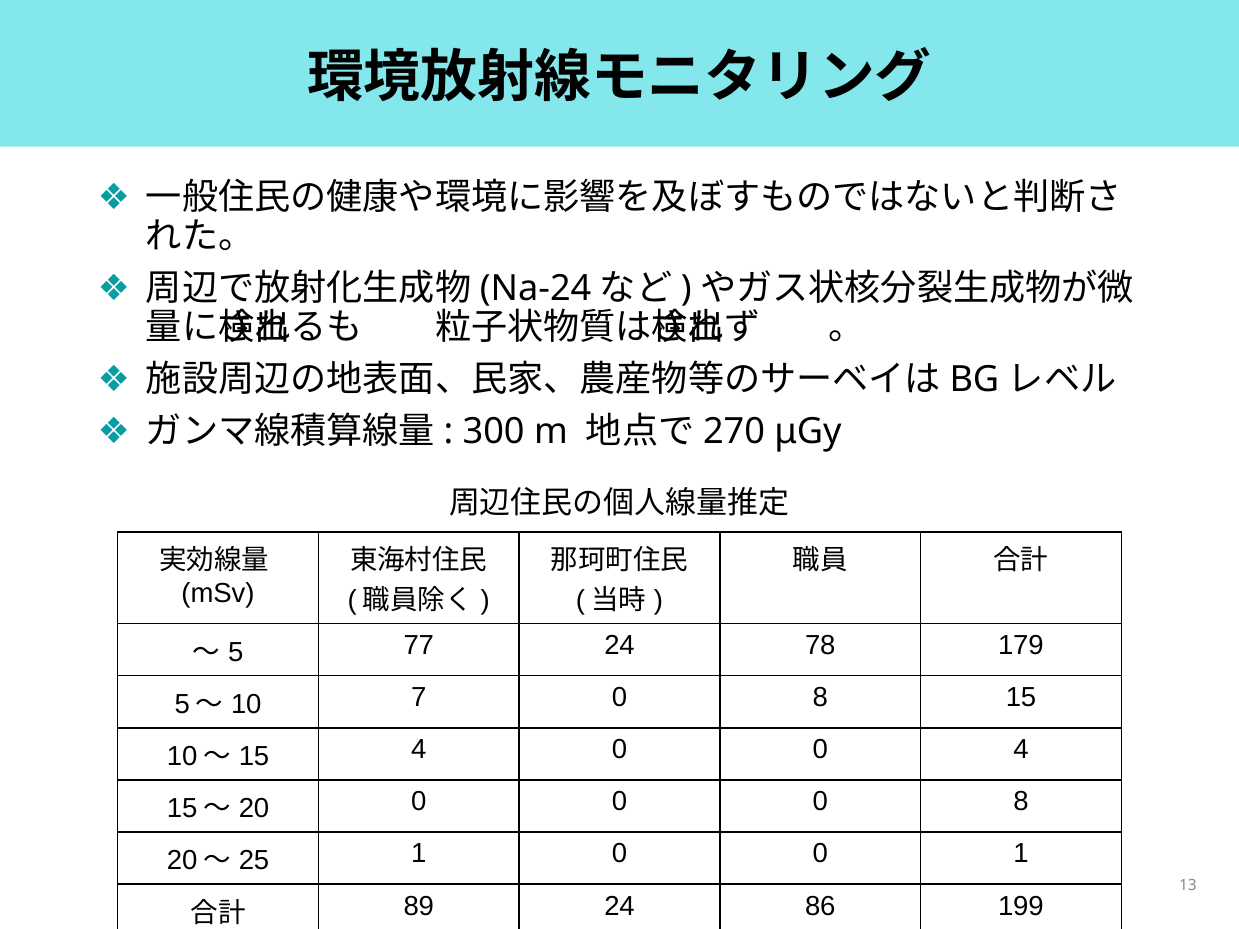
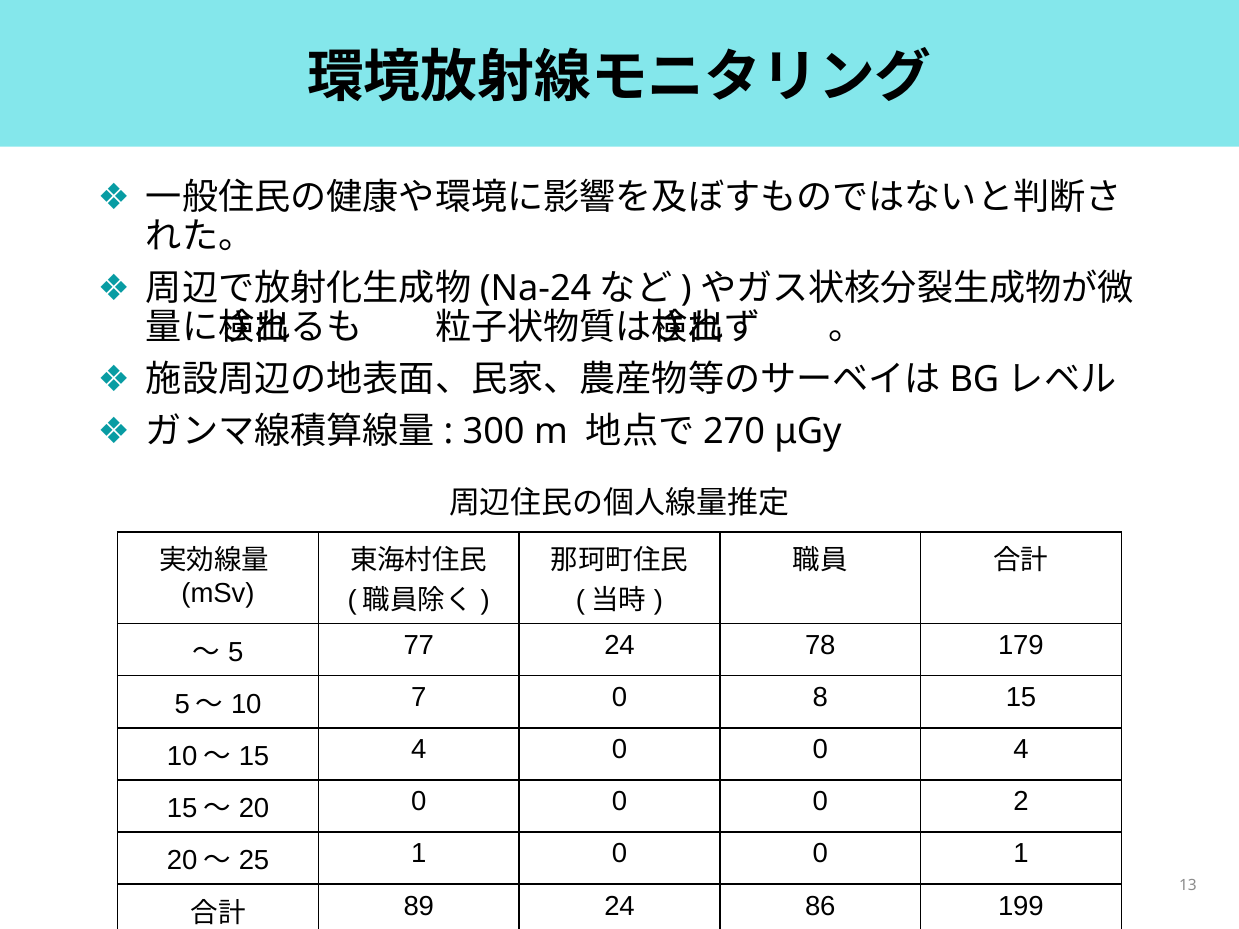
0 0 8: 8 -> 2 (1021, 802)
